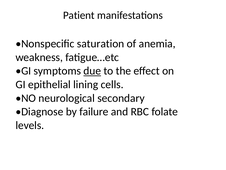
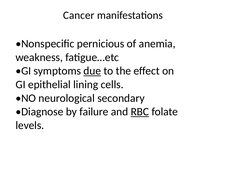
Patient: Patient -> Cancer (79, 15)
saturation: saturation -> pernicious (101, 44)
RBC underline: none -> present (140, 111)
